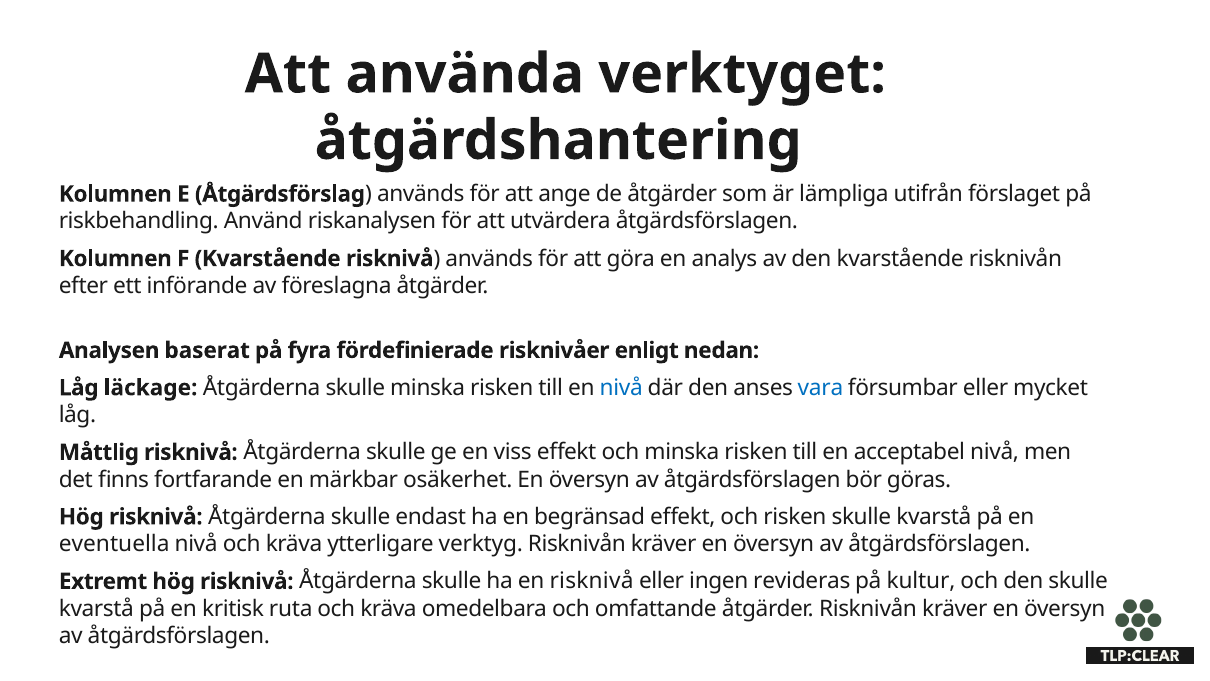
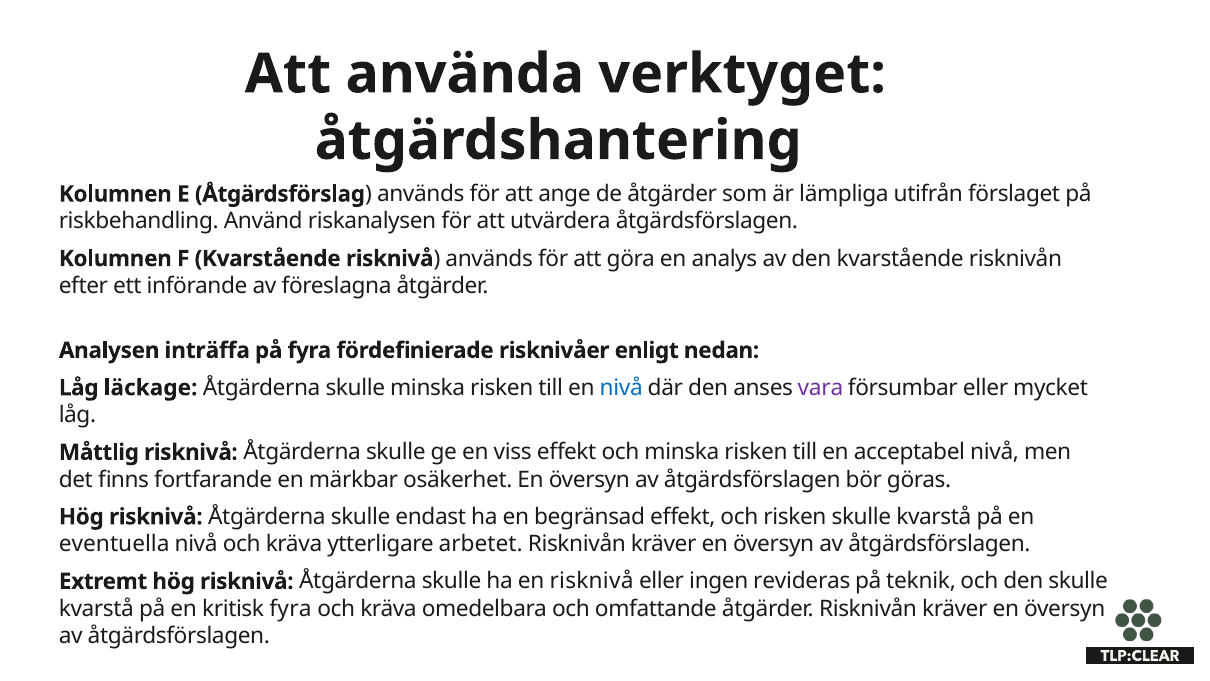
baserat: baserat -> inträffa (207, 350)
vara colour: blue -> purple (821, 388)
verktyg: verktyg -> arbetet (481, 544)
kultur: kultur -> teknik (921, 581)
kritisk ruta: ruta -> fyra (291, 608)
